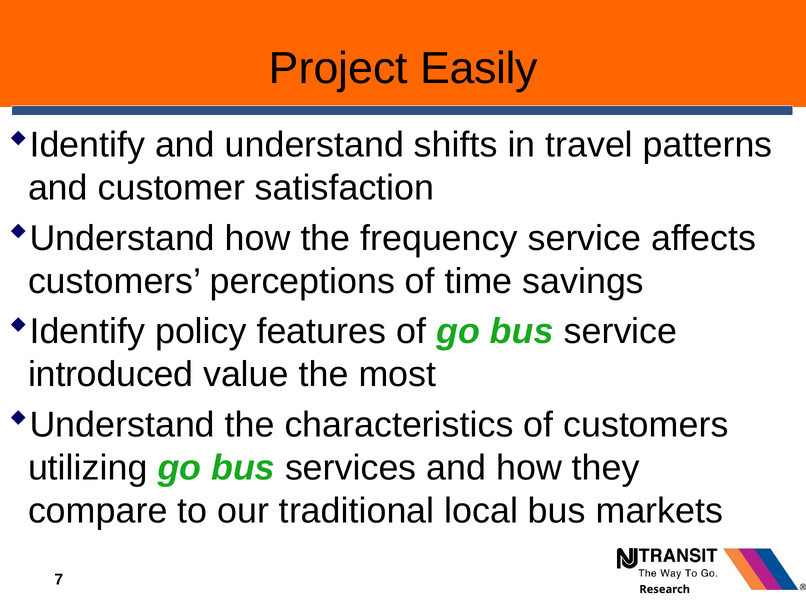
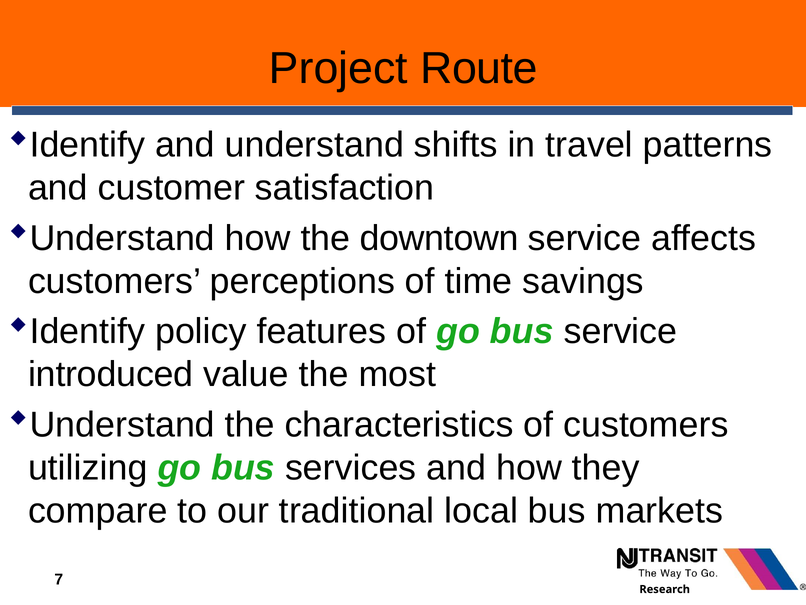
Easily: Easily -> Route (479, 69)
frequency: frequency -> downtown (439, 238)
